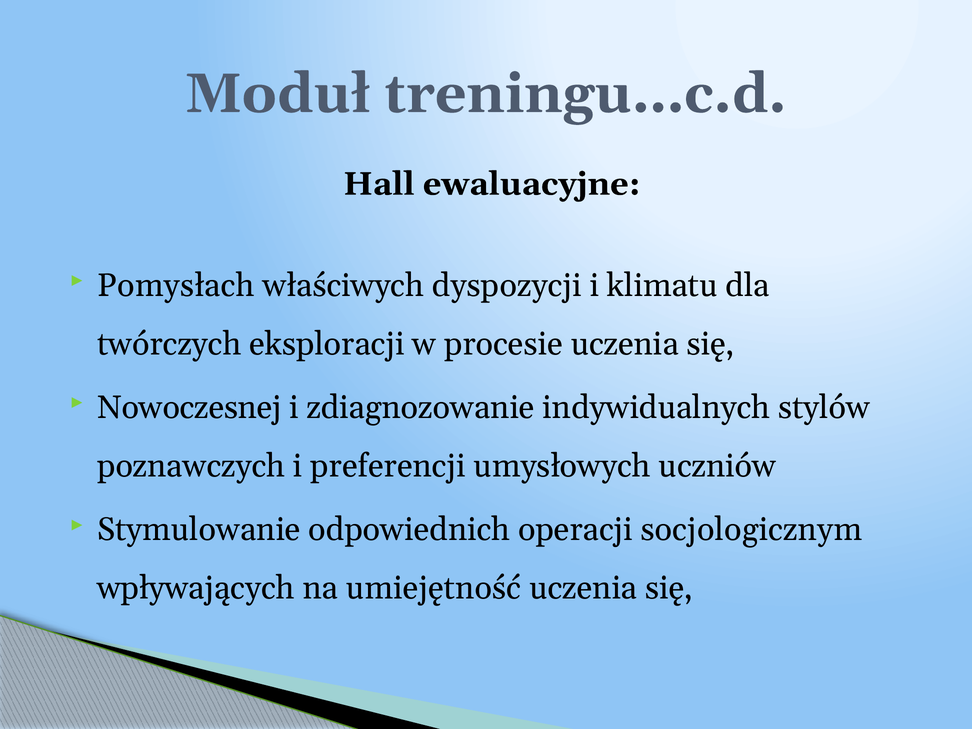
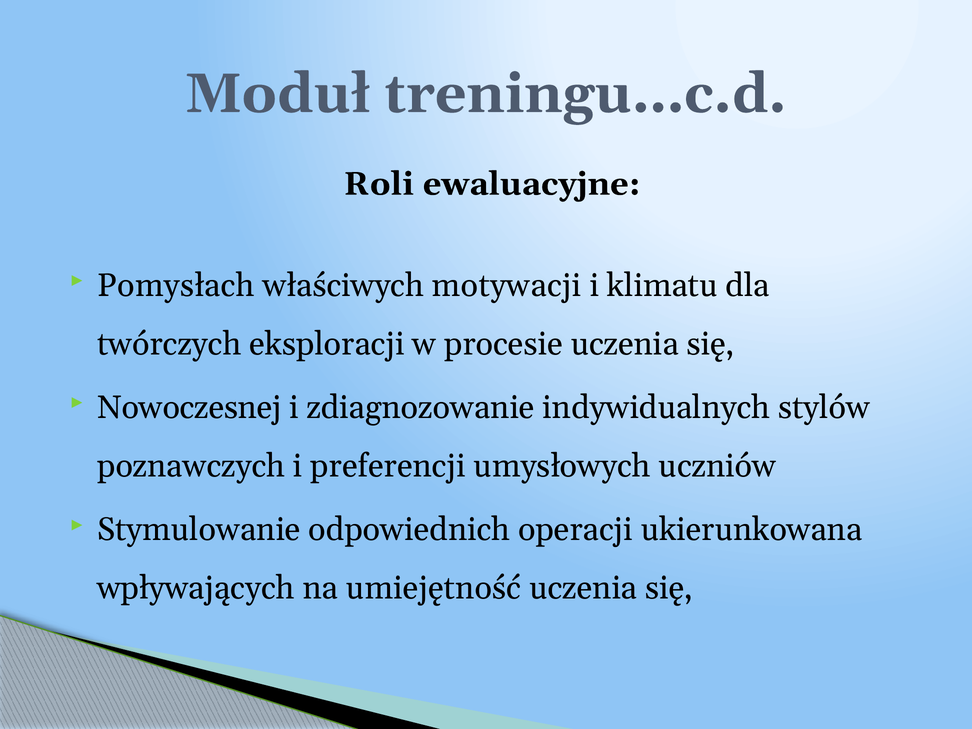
Hall: Hall -> Roli (379, 184)
dyspozycji: dyspozycji -> motywacji (507, 286)
socjologicznym: socjologicznym -> ukierunkowana (751, 530)
